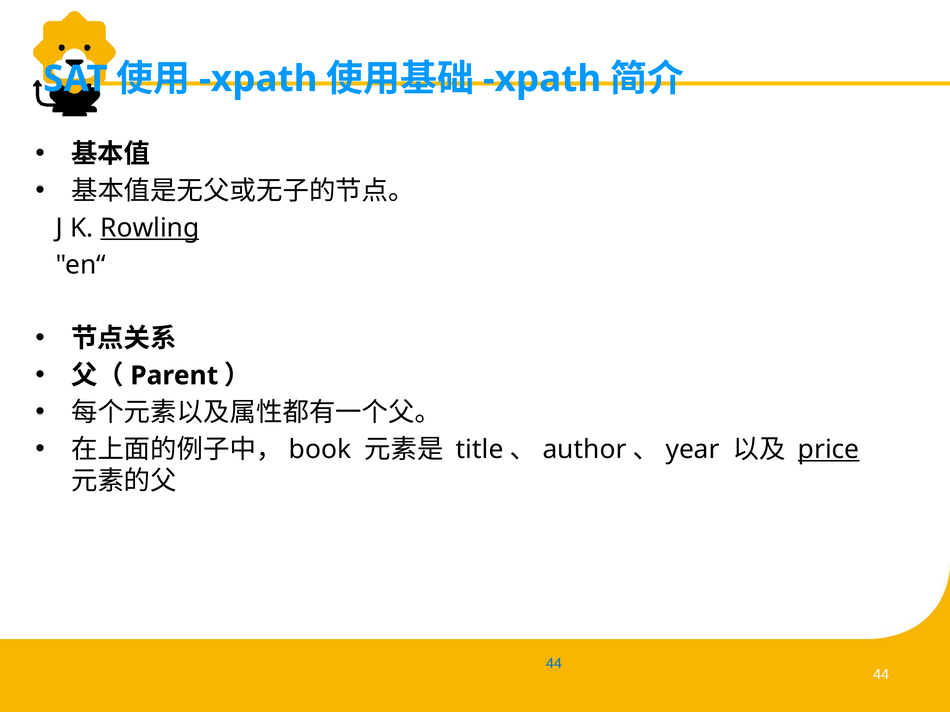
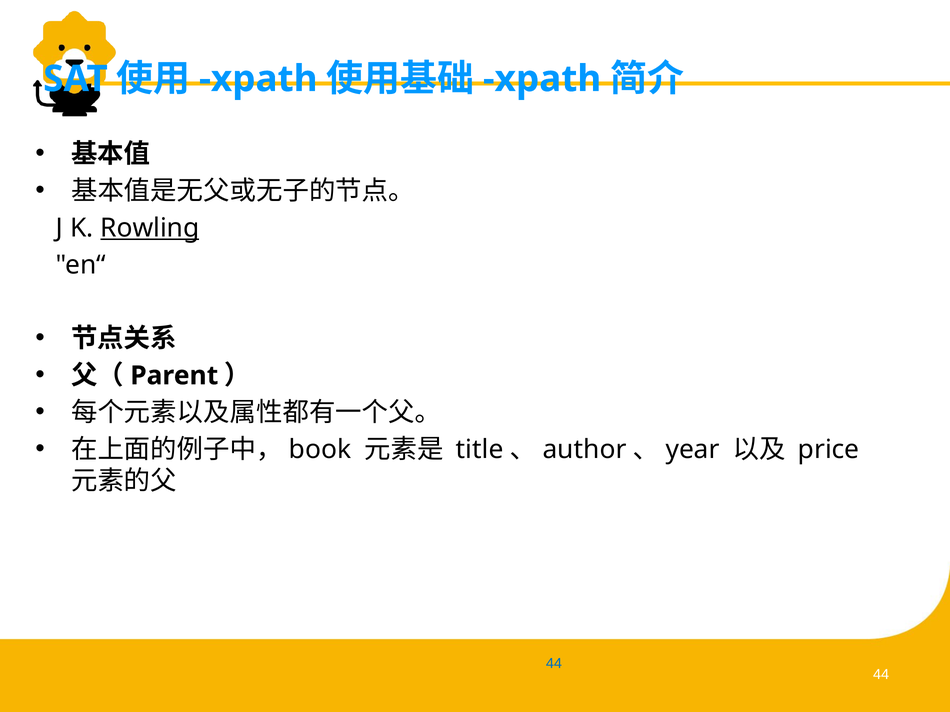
price underline: present -> none (829, 450)
